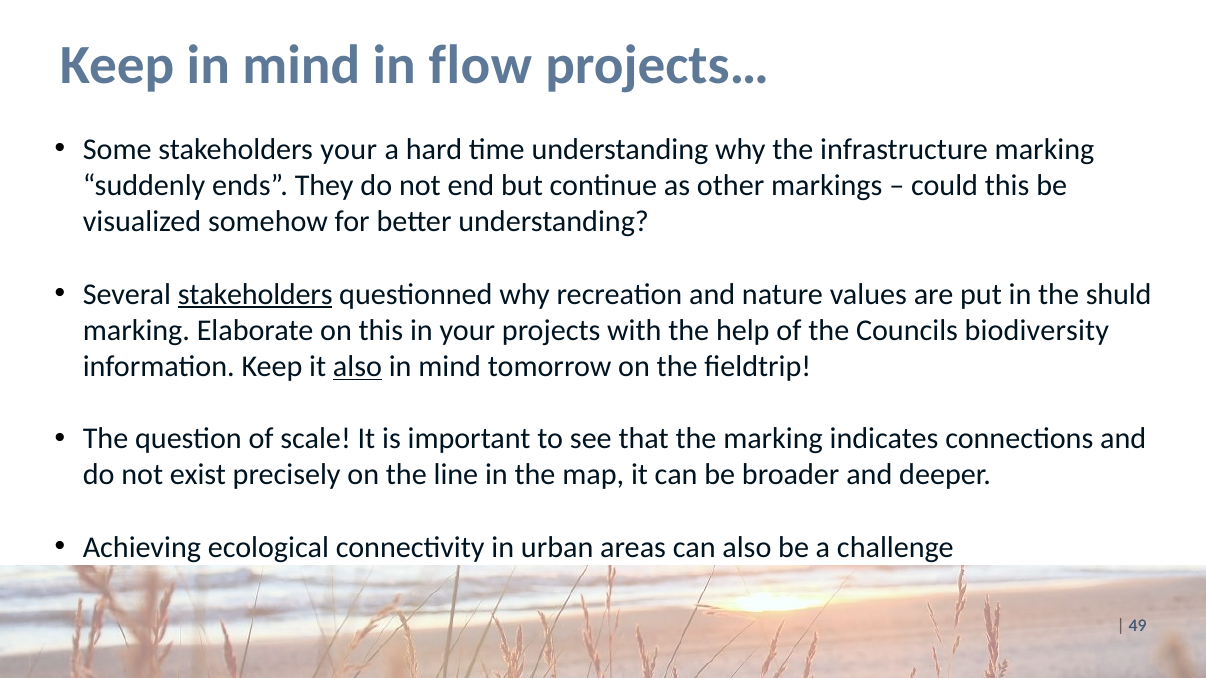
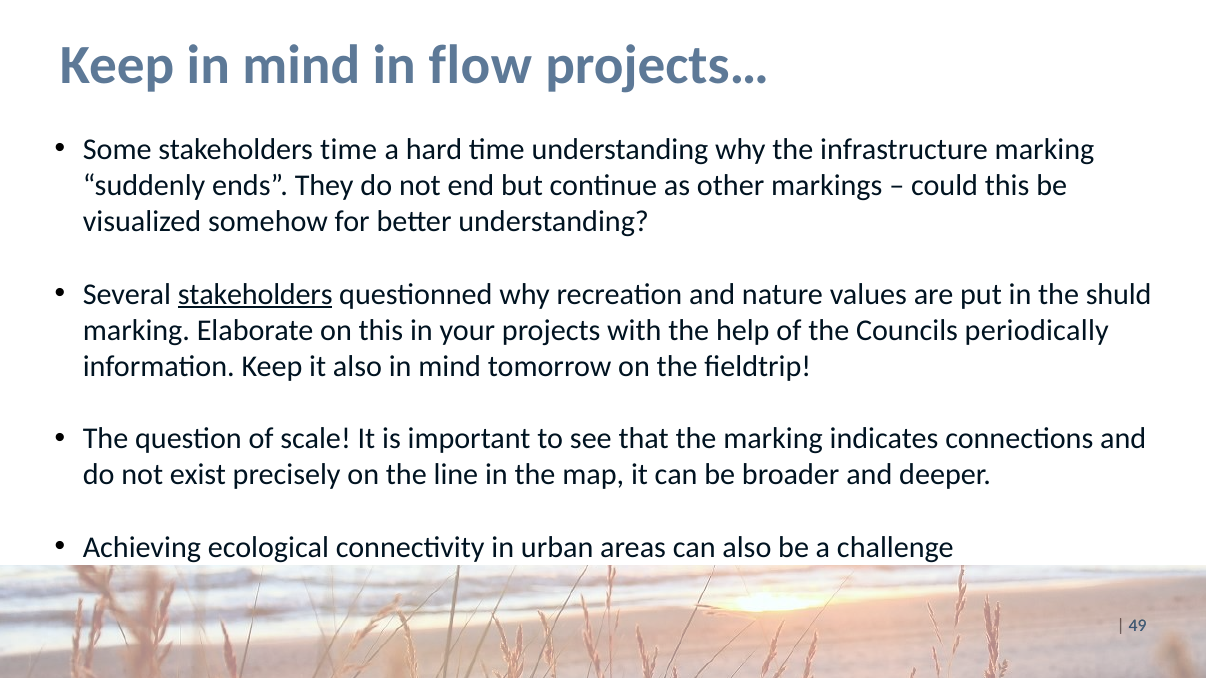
stakeholders your: your -> time (349, 150)
biodiversity: biodiversity -> periodically (1037, 331)
also underline: present -> none (357, 367)
